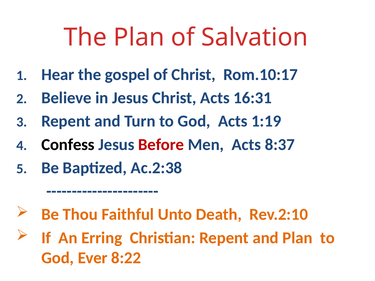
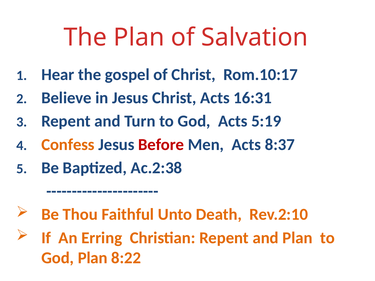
1:19: 1:19 -> 5:19 (266, 121)
Confess colour: black -> orange (68, 145)
God Ever: Ever -> Plan (93, 258)
